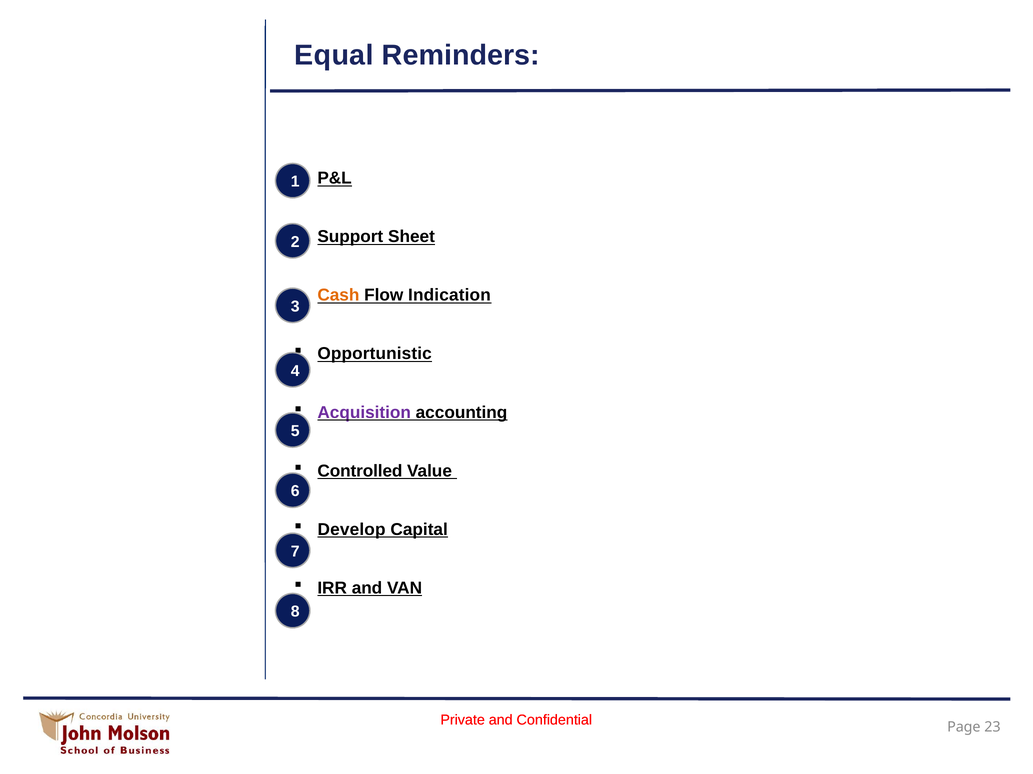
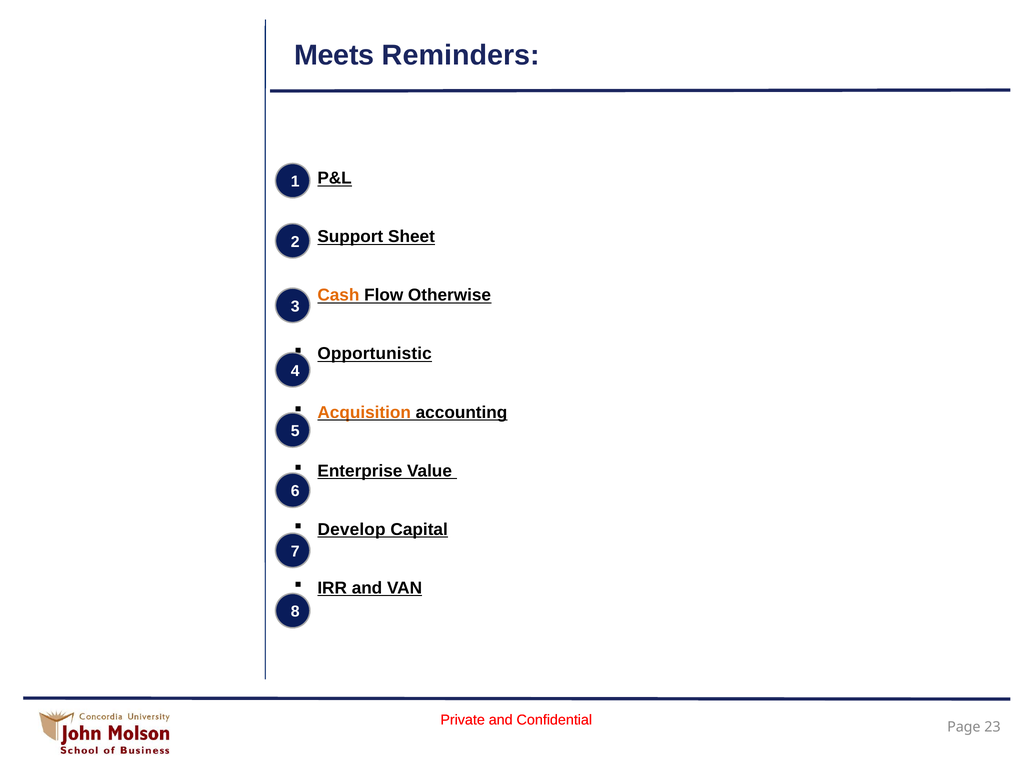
Equal: Equal -> Meets (334, 55)
Indication: Indication -> Otherwise (450, 296)
Acquisition colour: purple -> orange (364, 413)
Controlled: Controlled -> Enterprise (360, 471)
